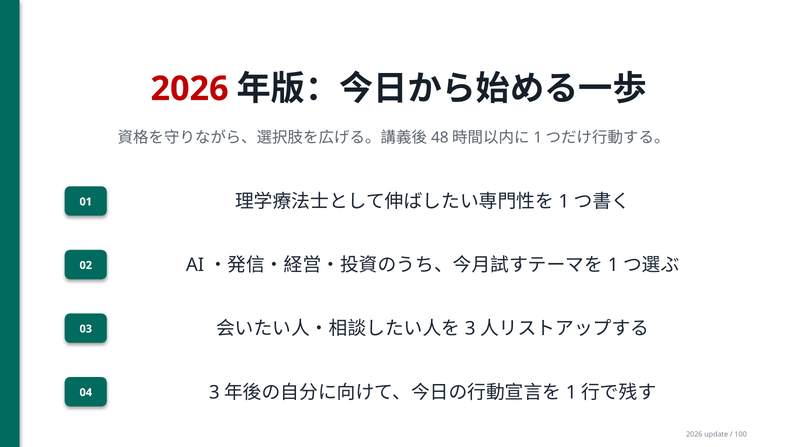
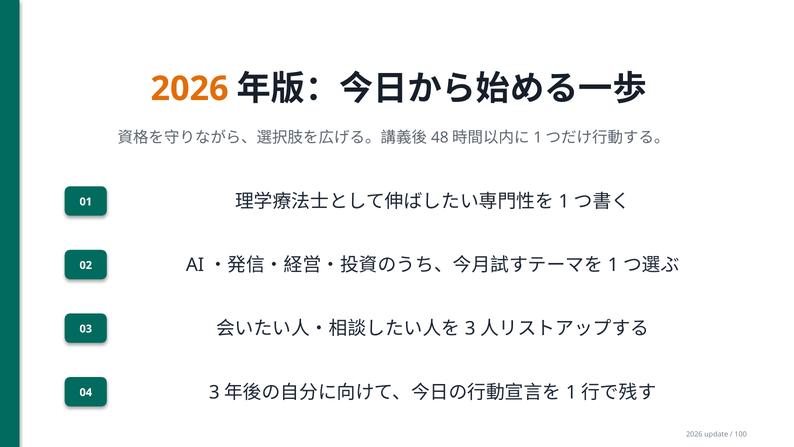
2026 colour: red -> orange (190, 89)
